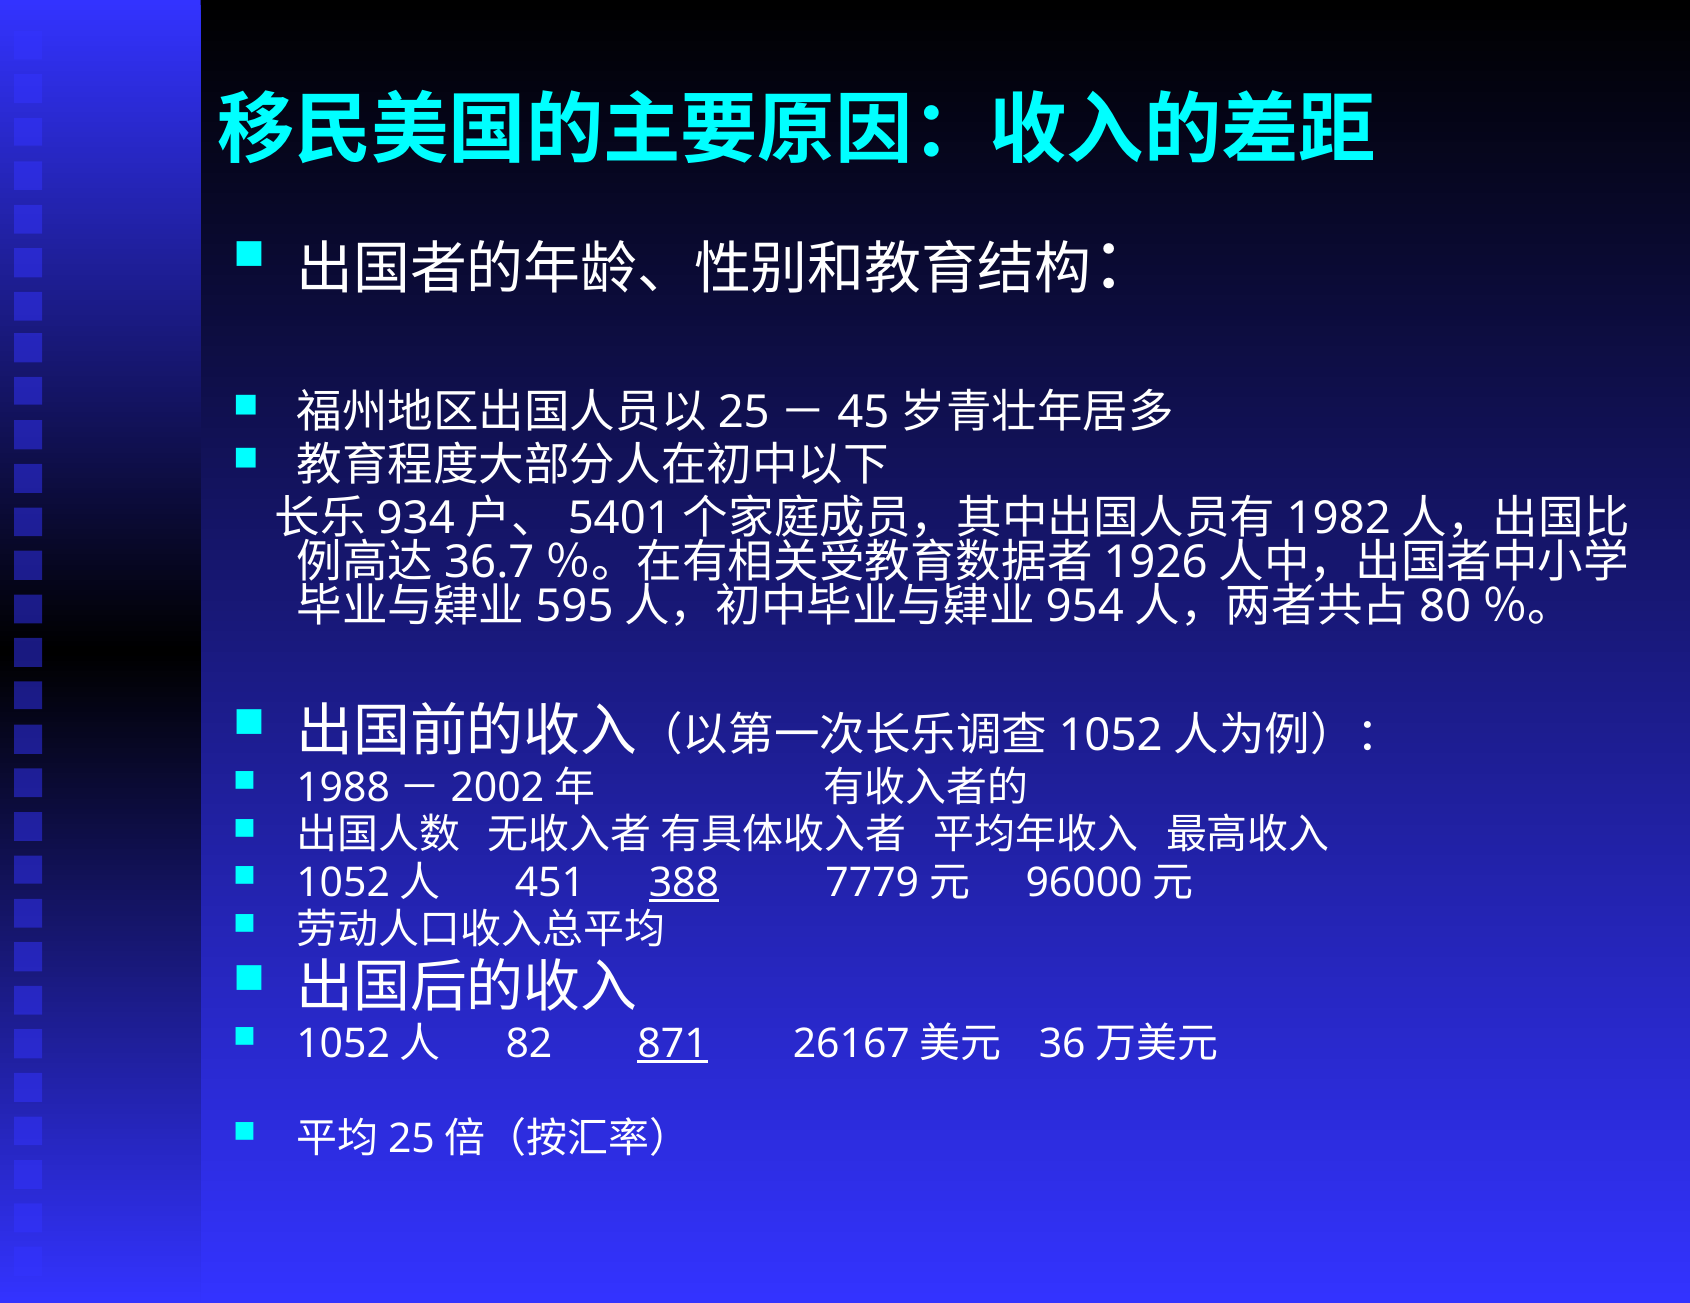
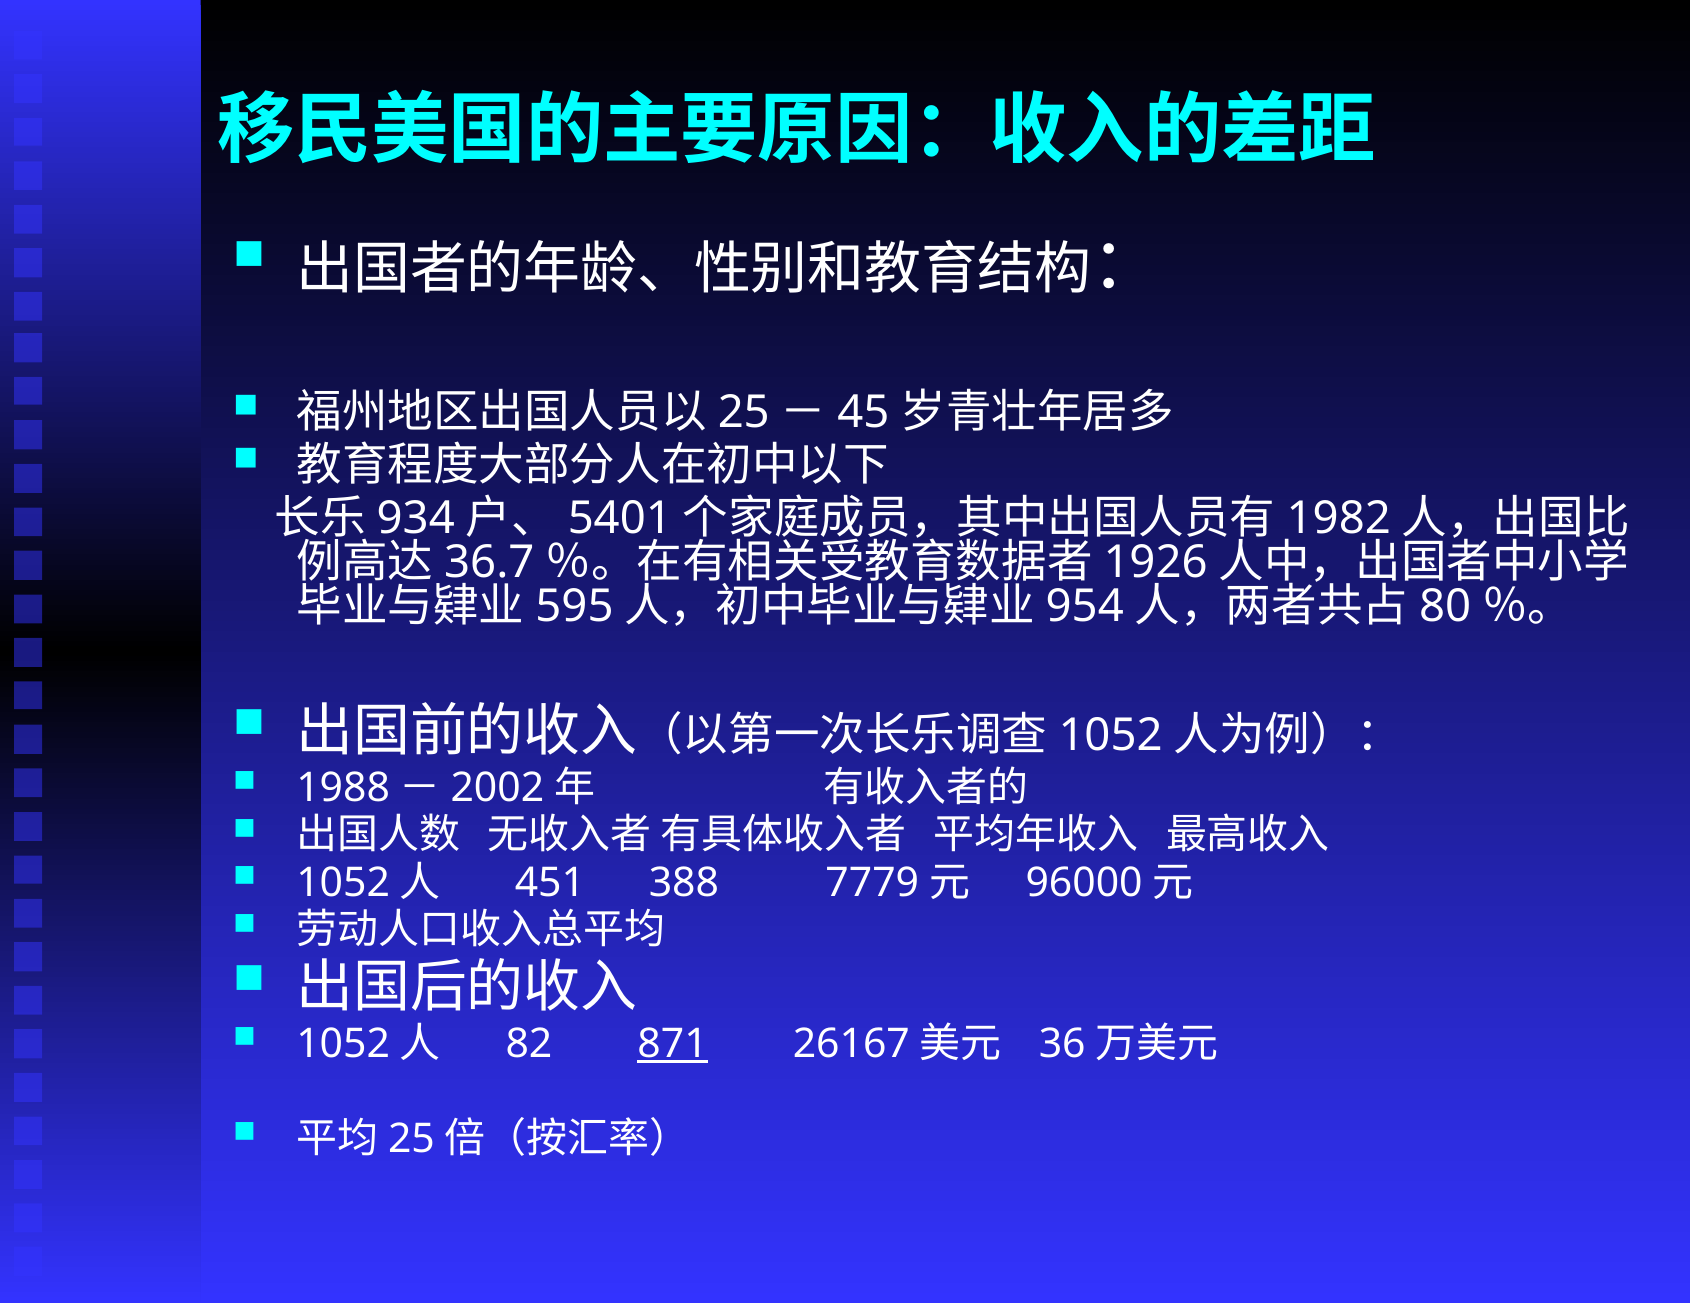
388 underline: present -> none (684, 883)
